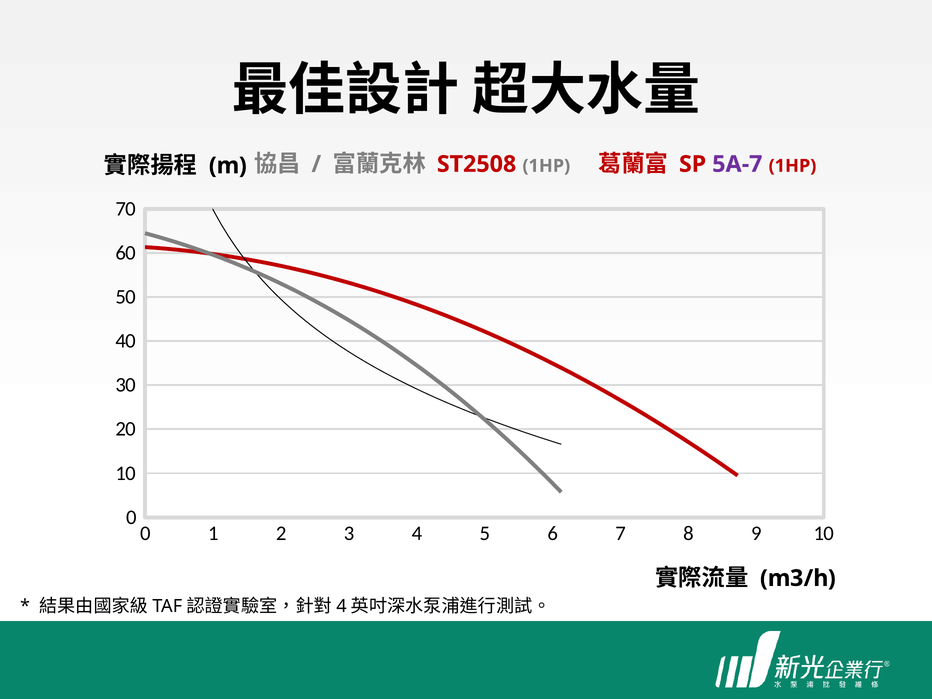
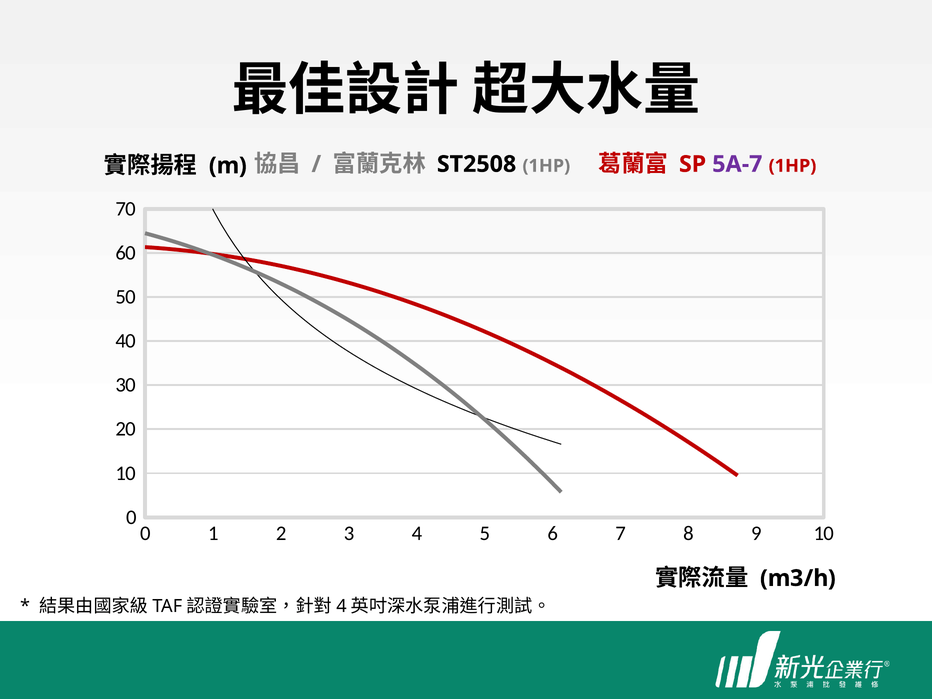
ST2508 colour: red -> black (477, 164)
